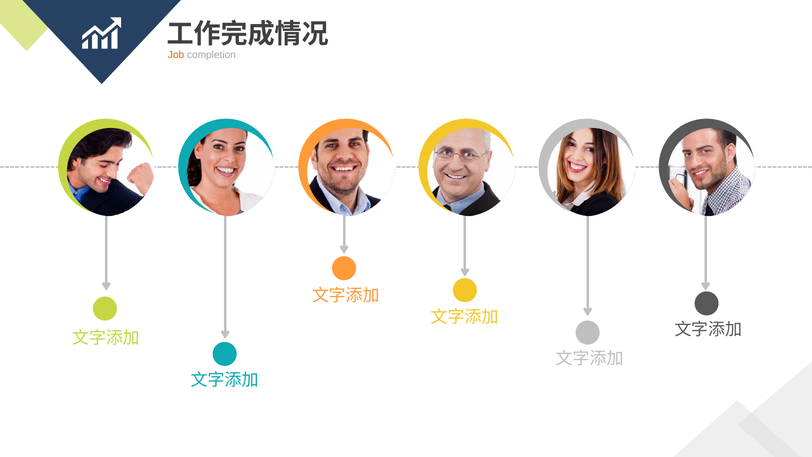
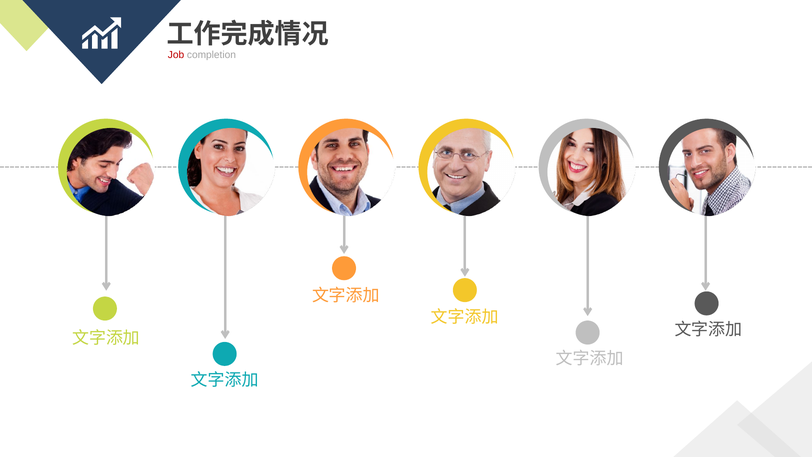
Job colour: orange -> red (176, 55)
